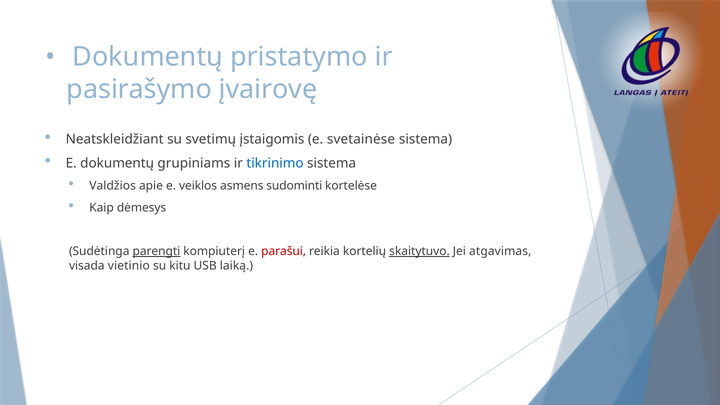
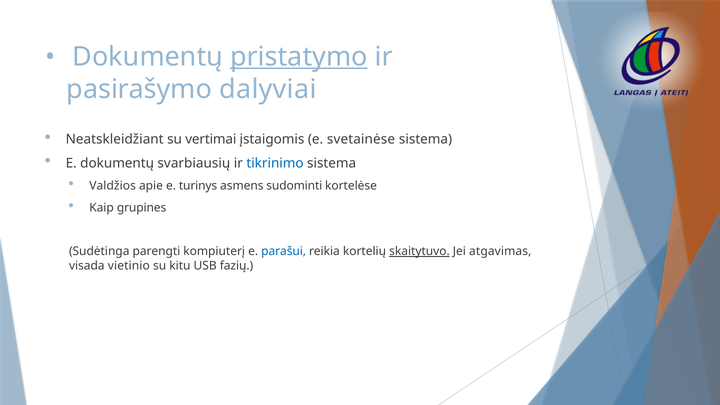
pristatymo underline: none -> present (299, 57)
įvairovę: įvairovę -> dalyviai (268, 89)
svetimų: svetimų -> vertimai (211, 139)
grupiniams: grupiniams -> svarbiausių (194, 163)
veiklos: veiklos -> turinys (198, 186)
dėmesys: dėmesys -> grupines (142, 208)
parengti underline: present -> none (156, 251)
parašui colour: red -> blue (284, 251)
laiką: laiką -> fazių (236, 266)
